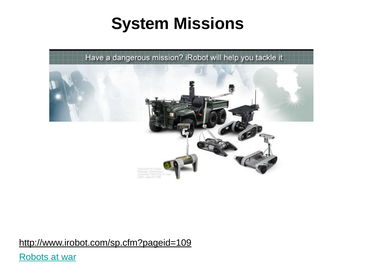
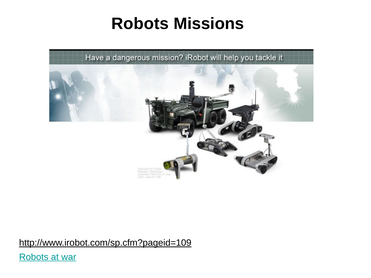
System: System -> Robots (140, 24)
